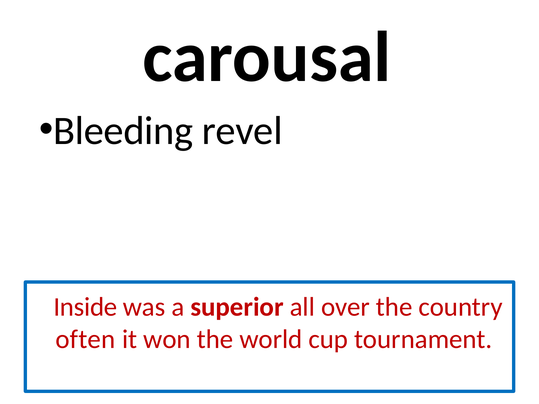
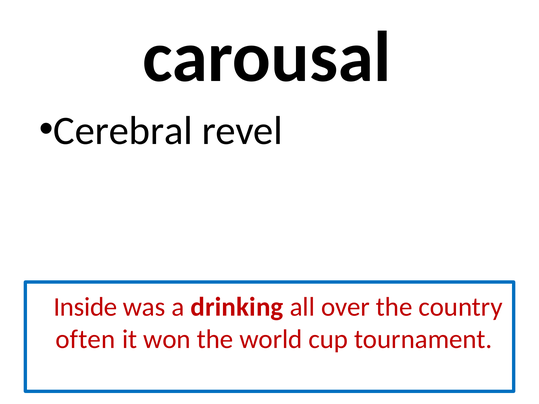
Bleeding: Bleeding -> Cerebral (123, 131)
superior: superior -> drinking (237, 307)
